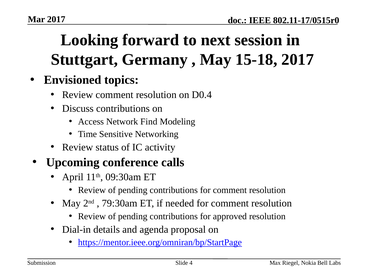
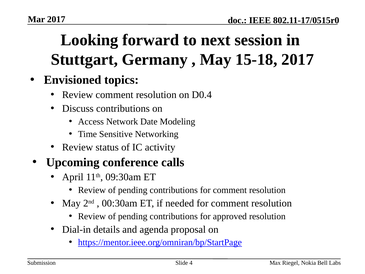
Find: Find -> Date (149, 121)
79:30am: 79:30am -> 00:30am (120, 203)
